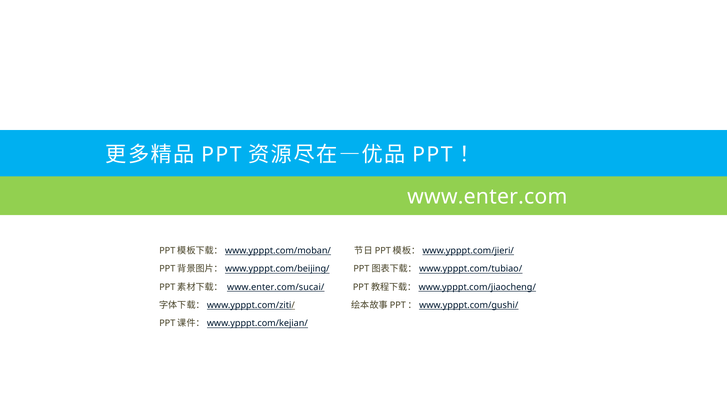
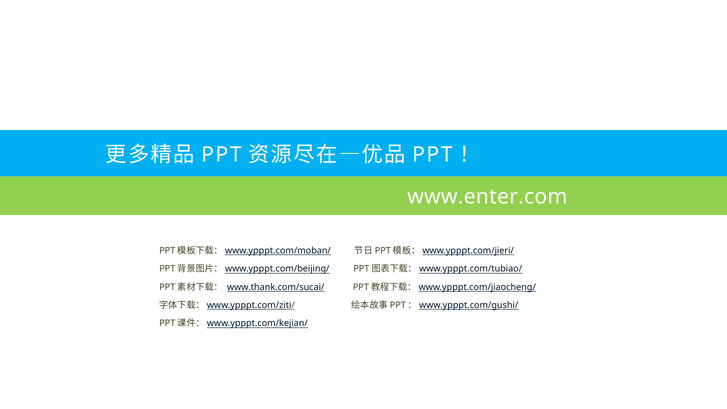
www.enter.com/sucai/: www.enter.com/sucai/ -> www.thank.com/sucai/ (276, 287)
